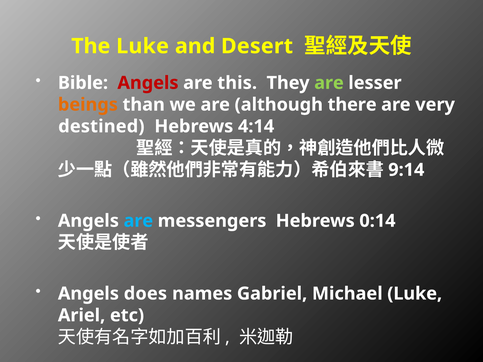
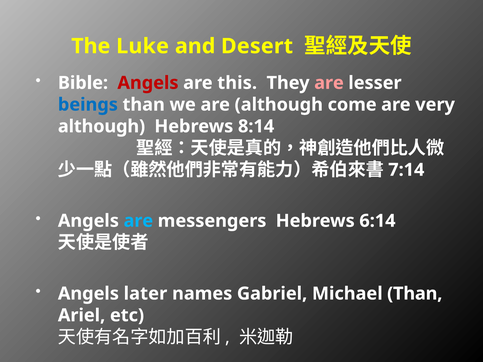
are colour: light green -> pink (329, 83)
beings colour: orange -> blue (88, 105)
there: there -> come (352, 105)
destined: destined -> although (102, 126)
4:14: 4:14 -> 8:14 (256, 126)
9:14: 9:14 -> 7:14 (406, 170)
0:14: 0:14 -> 6:14 (377, 221)
does: does -> later (145, 294)
Michael Luke: Luke -> Than (415, 294)
